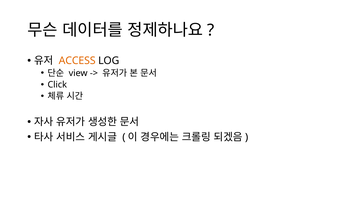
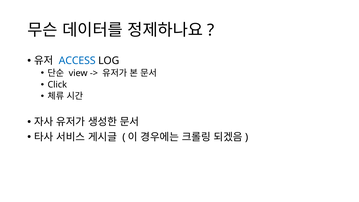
ACCESS colour: orange -> blue (77, 61)
